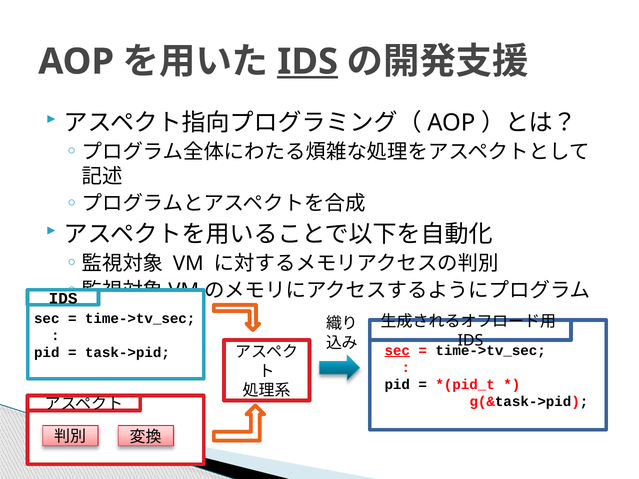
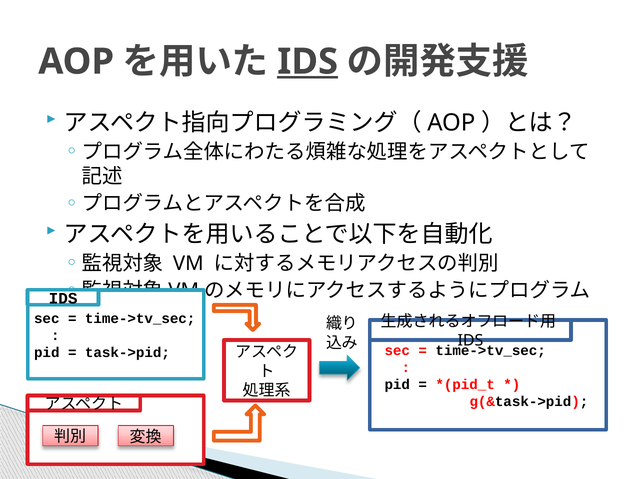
sec underline: present -> none (397, 351)
